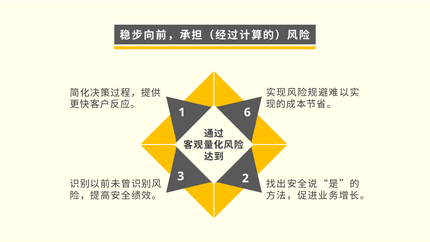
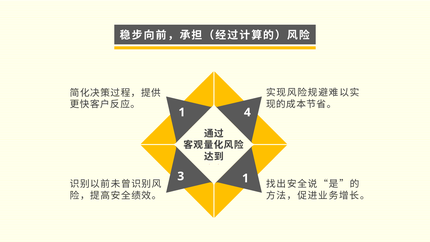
6: 6 -> 4 (247, 112)
3 2: 2 -> 1 (245, 178)
